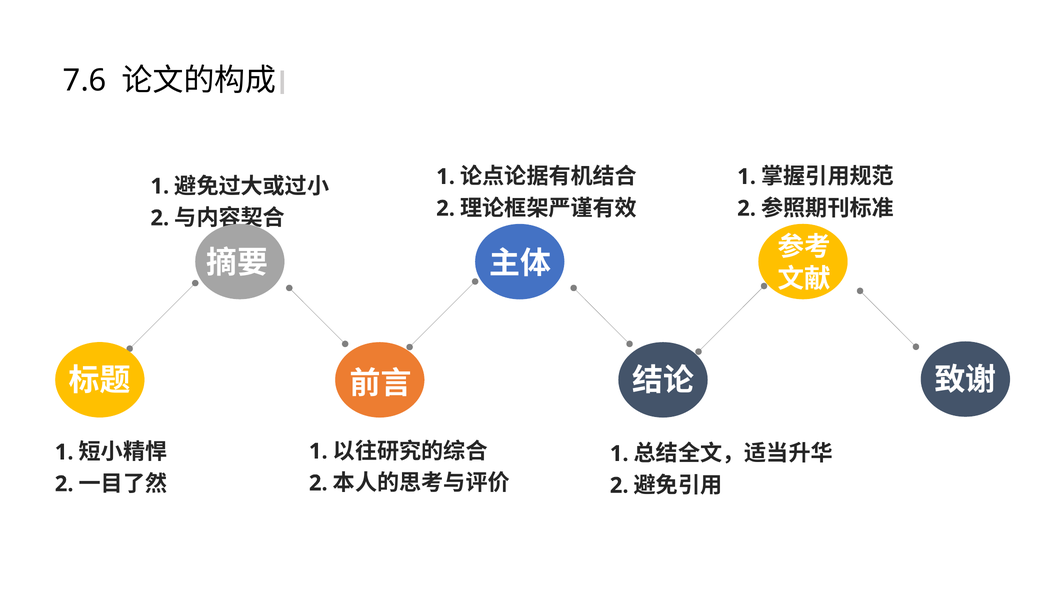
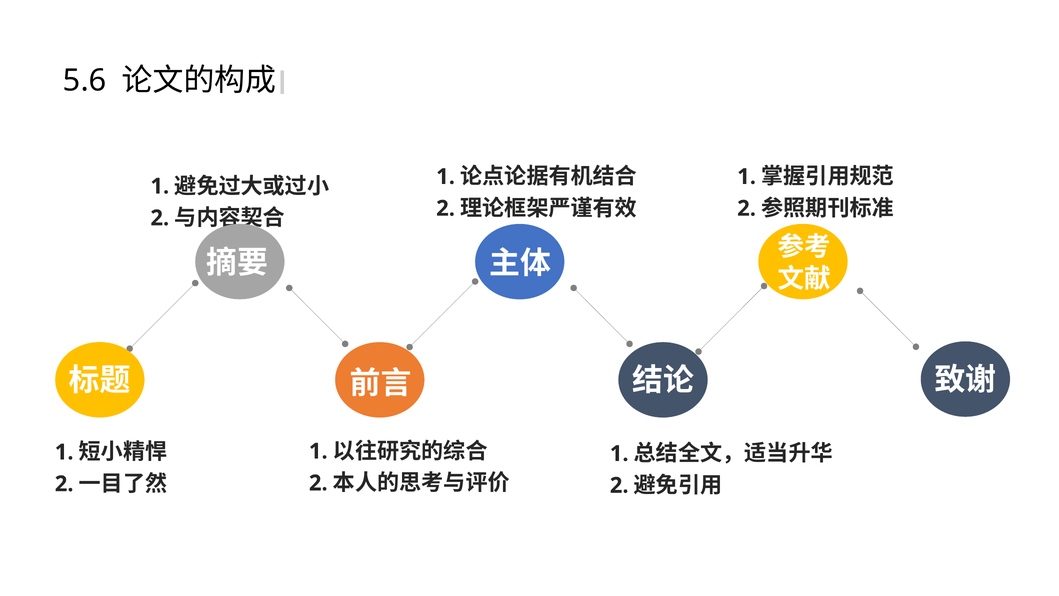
7.6: 7.6 -> 5.6 (85, 81)
